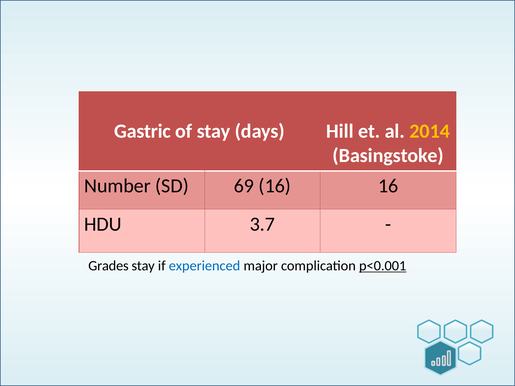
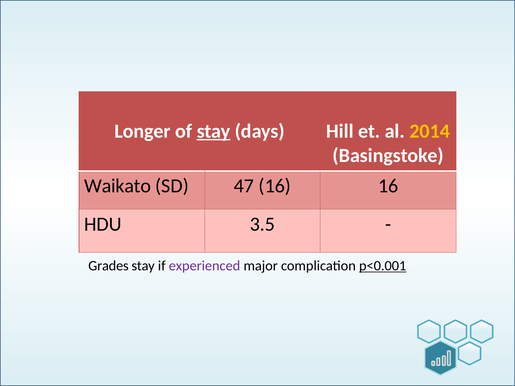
Gastric: Gastric -> Longer (143, 131)
stay underline: none -> present (214, 131)
Number: Number -> Waikato (118, 186)
69: 69 -> 47 (244, 186)
3.7: 3.7 -> 3.5 (262, 224)
experienced colour: blue -> purple (205, 266)
